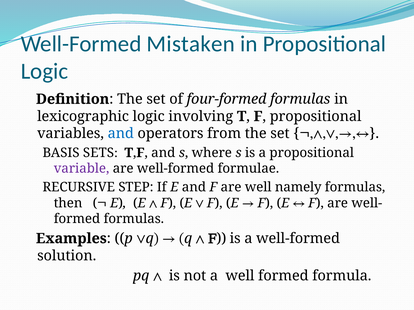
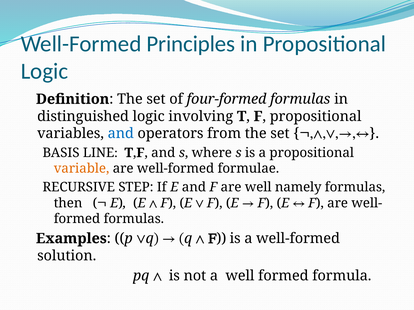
Mistaken: Mistaken -> Principles (191, 44)
lexicographic: lexicographic -> distinguished (83, 117)
SETS: SETS -> LINE (99, 153)
variable colour: purple -> orange (82, 169)
